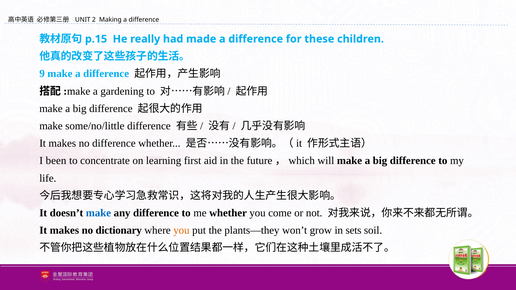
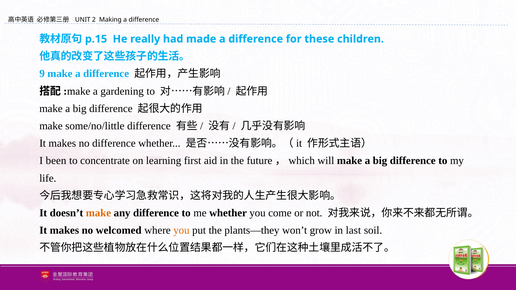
make colour: blue -> orange (98, 213)
dictionary: dictionary -> welcomed (119, 231)
sets: sets -> last (353, 231)
